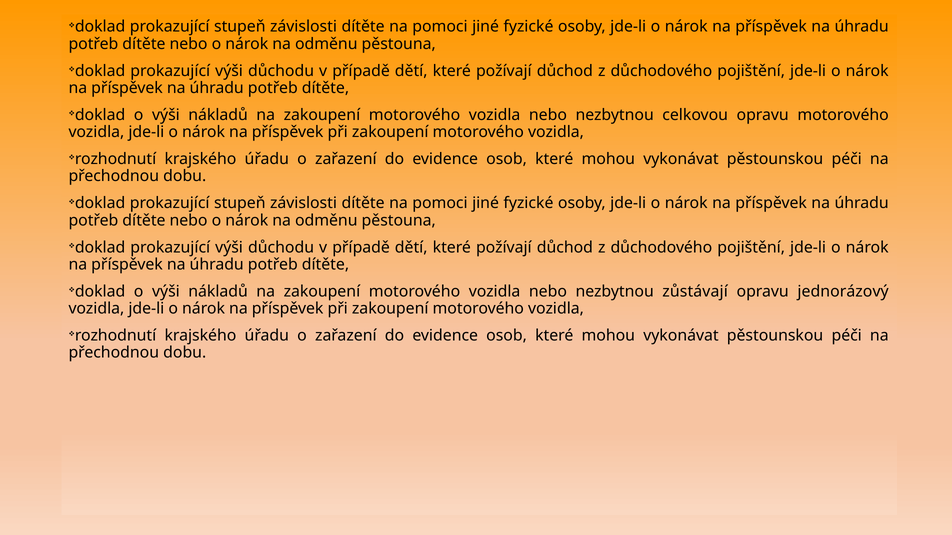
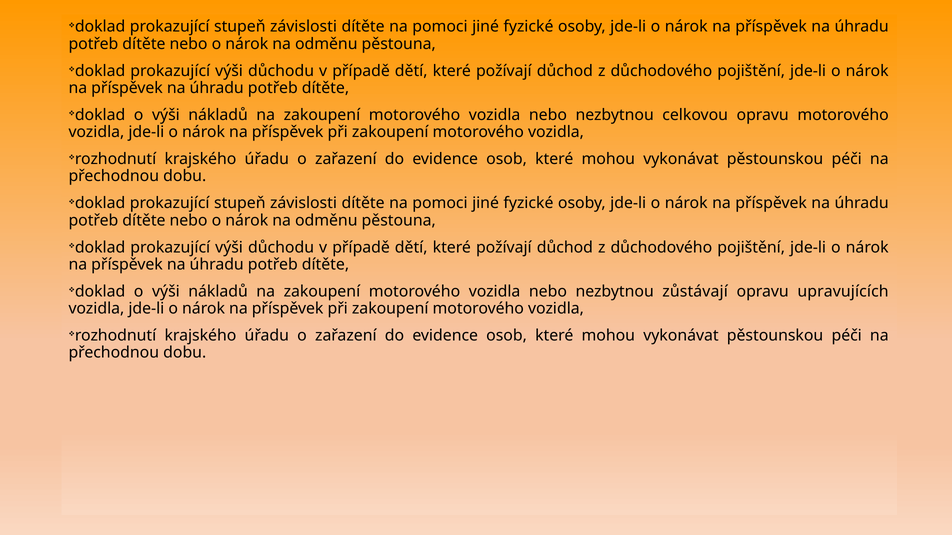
jednorázový: jednorázový -> upravujících (843, 292)
